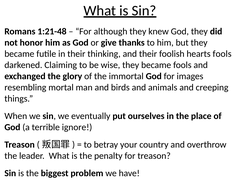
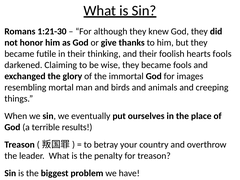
1:21-48: 1:21-48 -> 1:21-30 (52, 31)
ignore: ignore -> results (77, 127)
